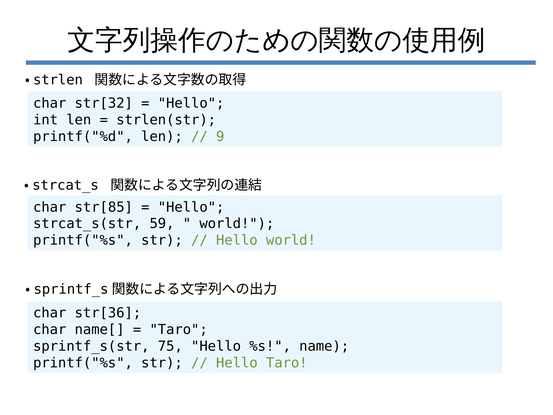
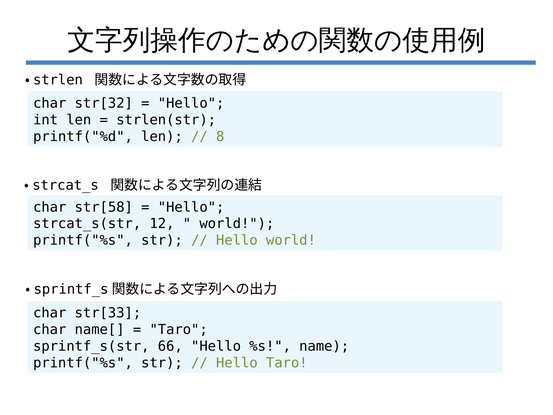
9: 9 -> 8 (220, 136)
str[85: str[85 -> str[58 (104, 207)
59: 59 -> 12 (162, 224)
str[36: str[36 -> str[33 (108, 313)
75: 75 -> 66 (170, 346)
